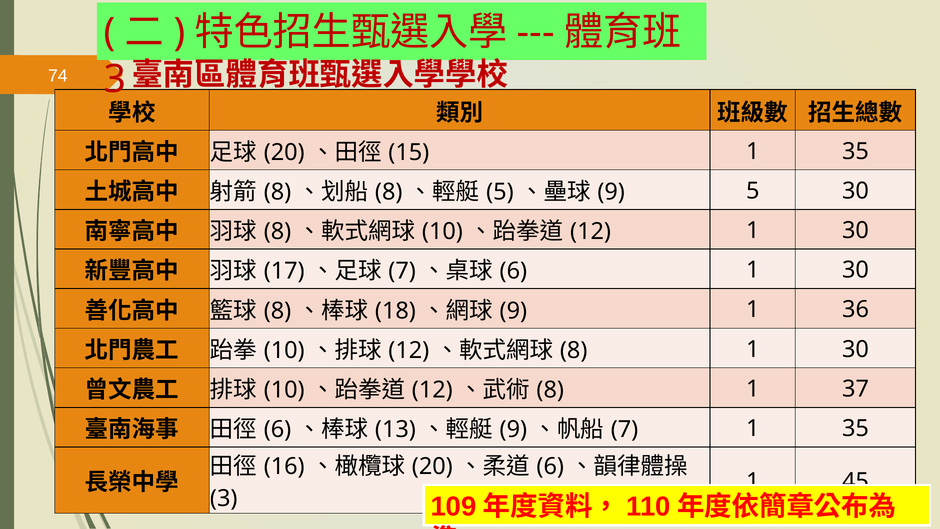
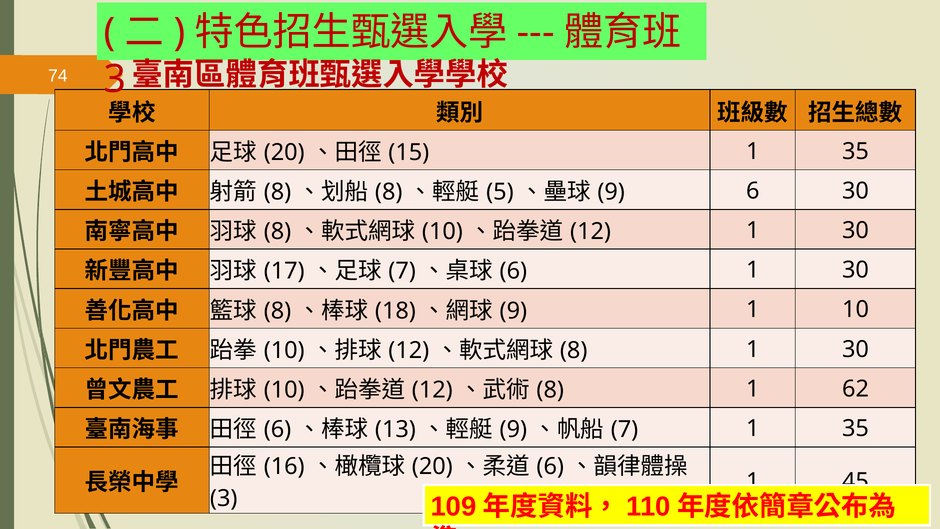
5: 5 -> 6 (753, 191)
1 36: 36 -> 10 (856, 310)
37: 37 -> 62 (856, 389)
